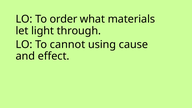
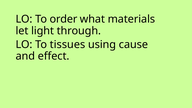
cannot: cannot -> tissues (67, 44)
